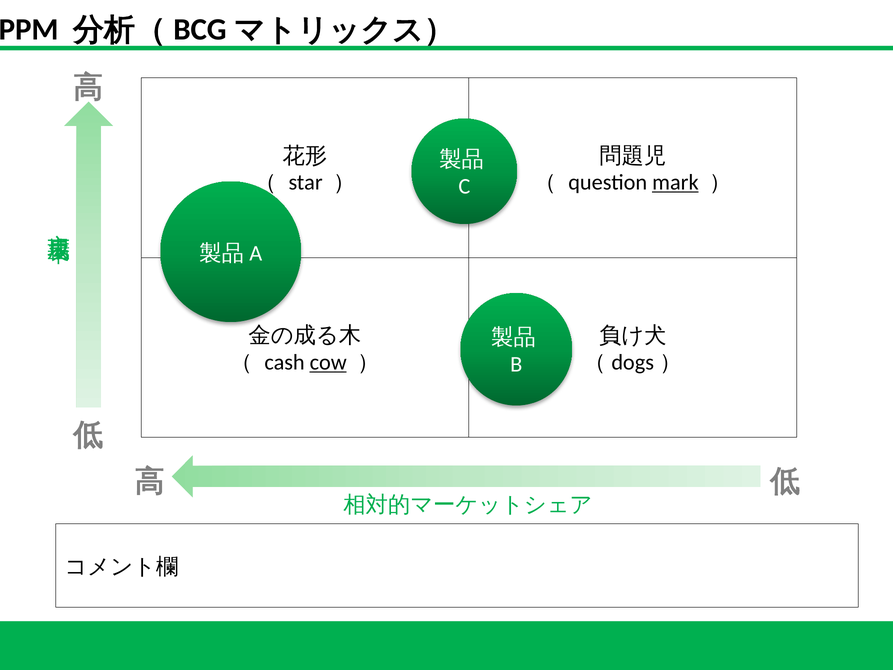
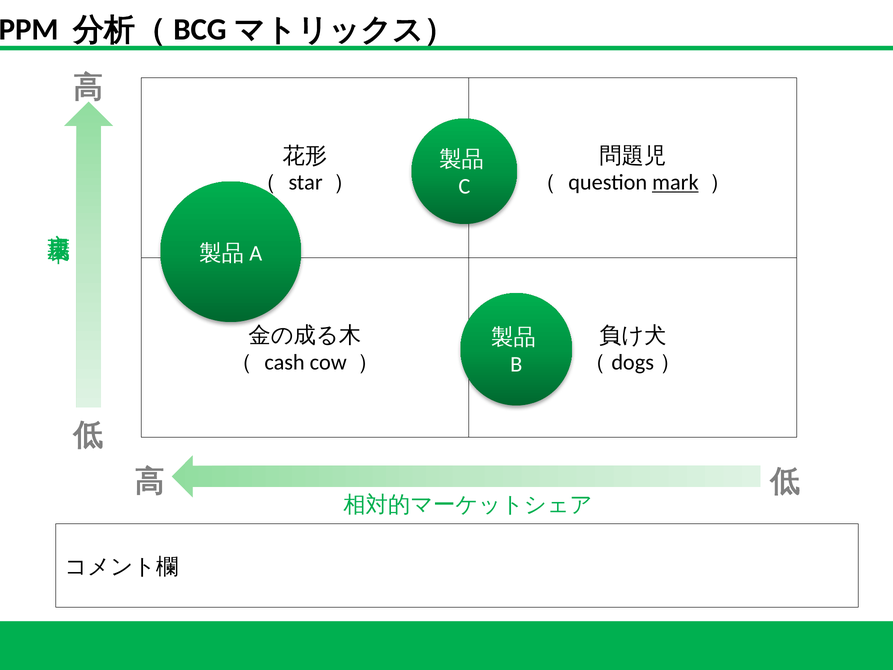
cow underline: present -> none (328, 362)
